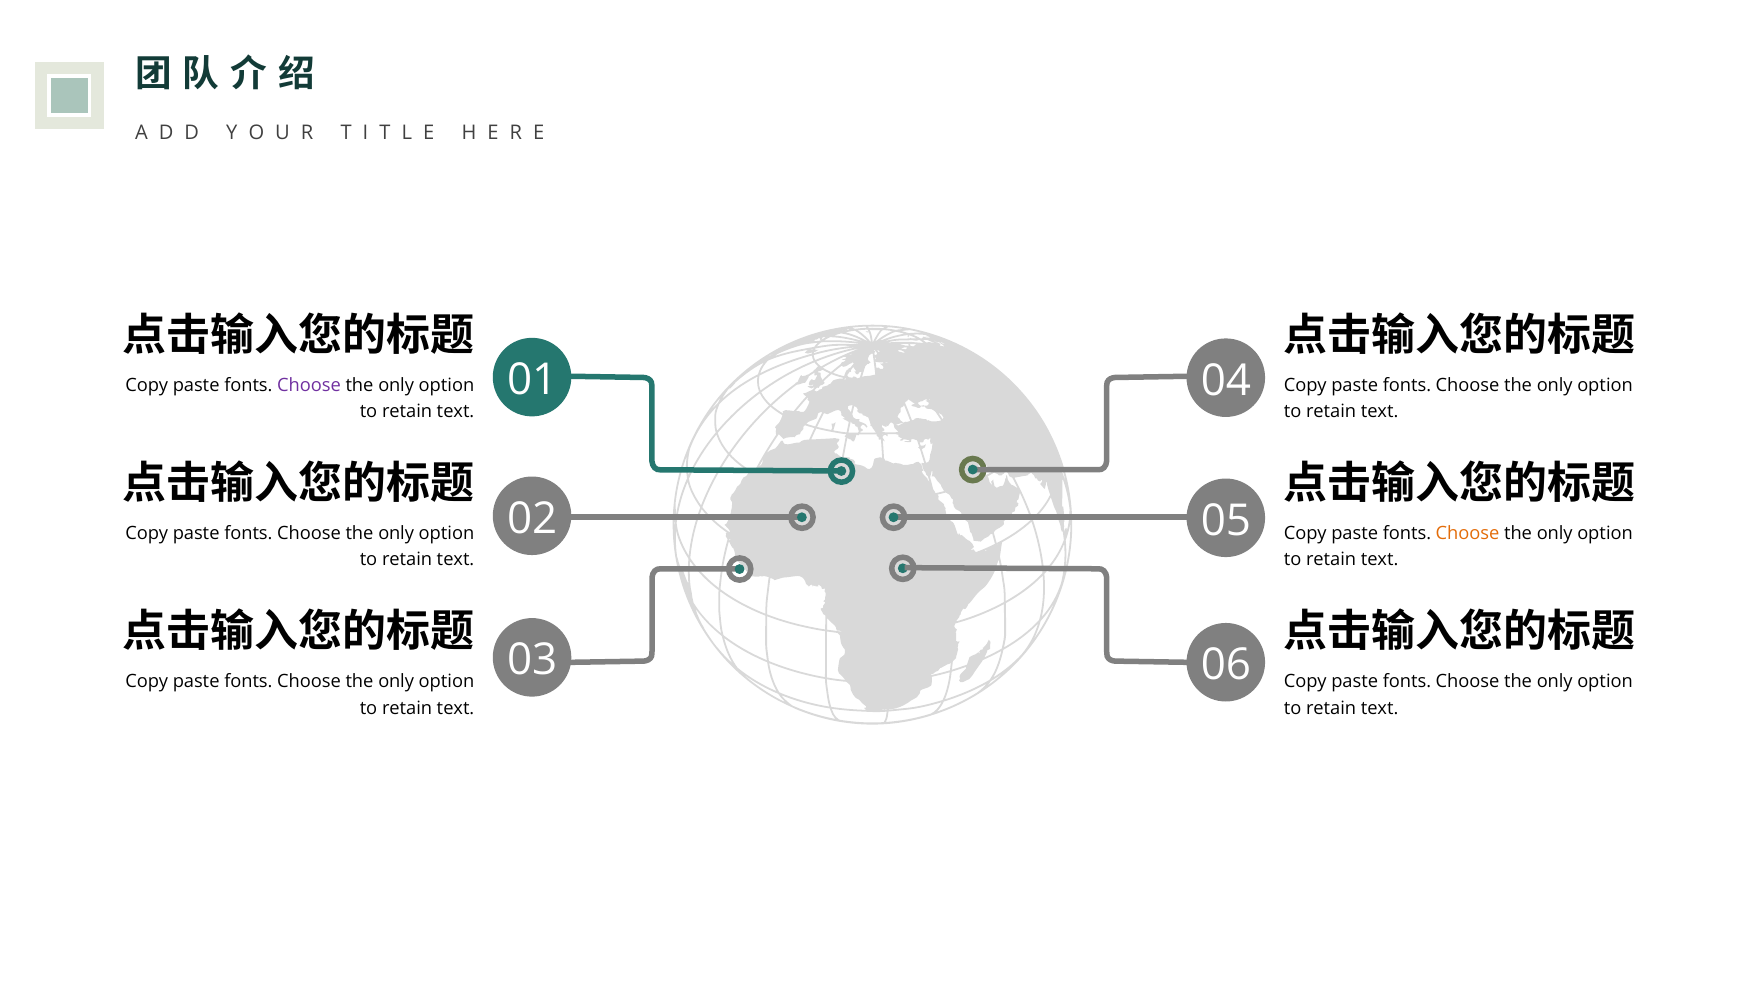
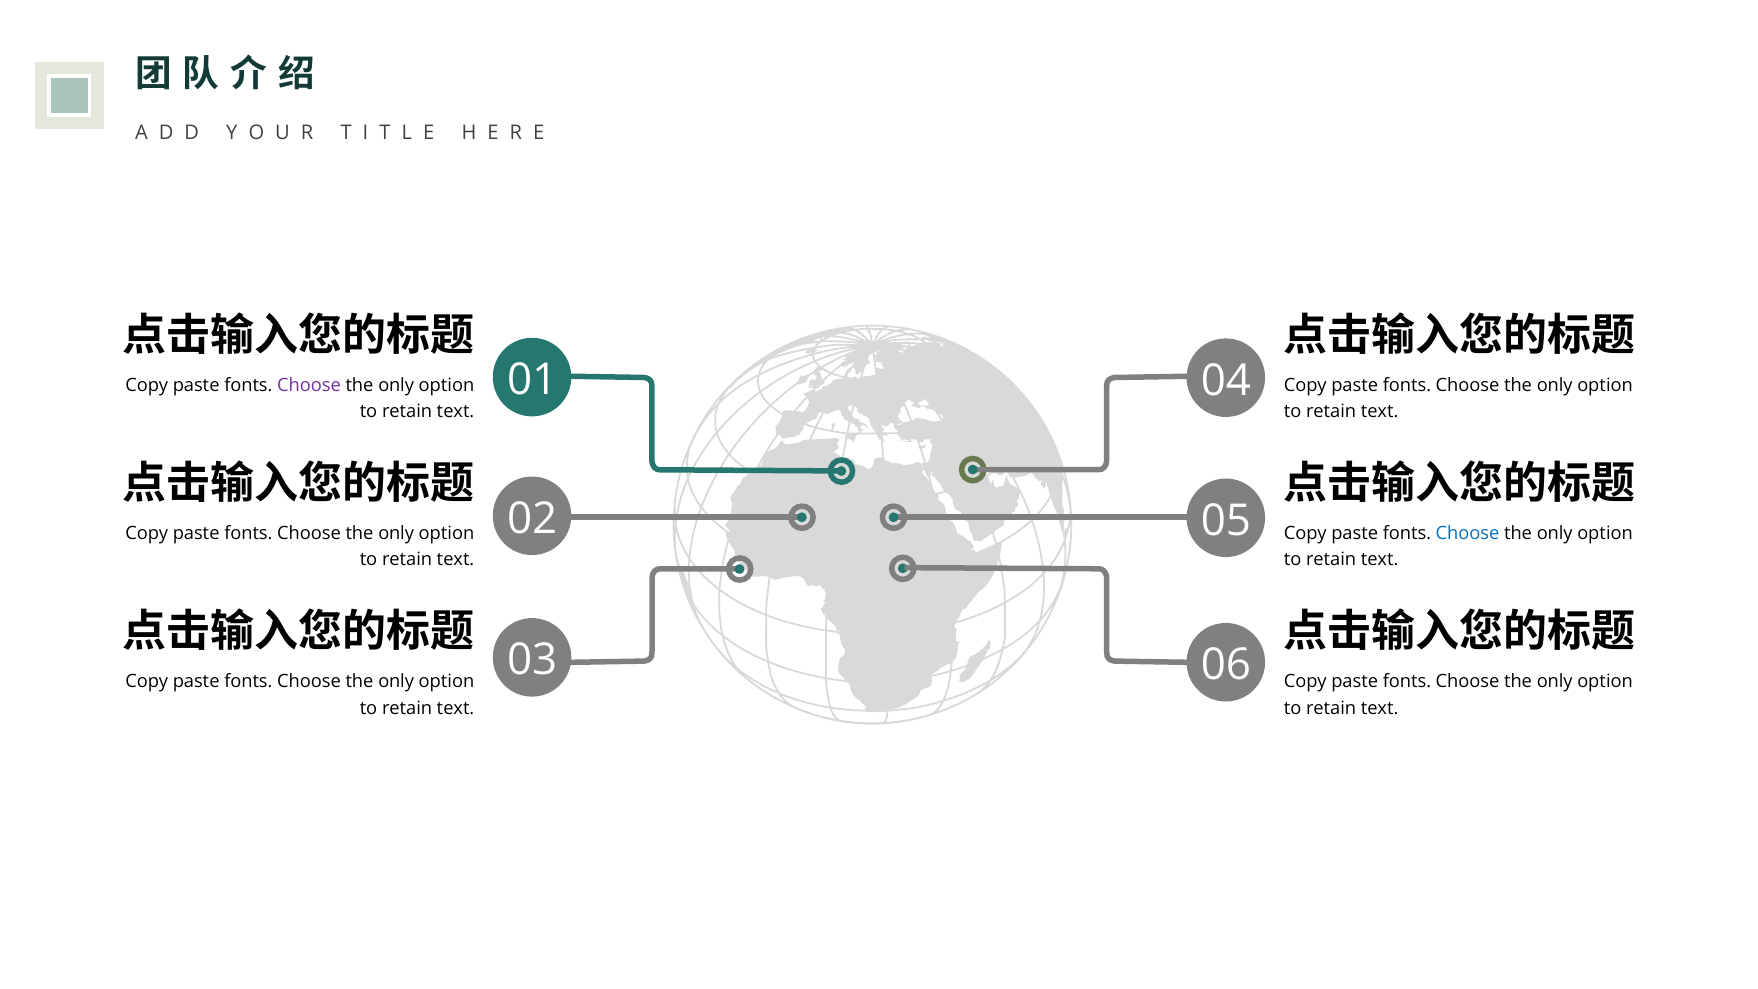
Choose colour: orange -> blue (1468, 533)
